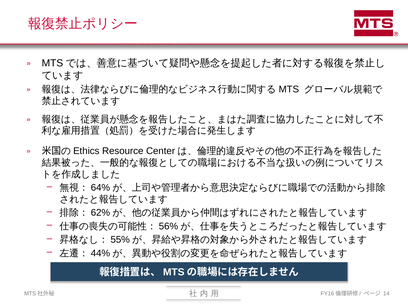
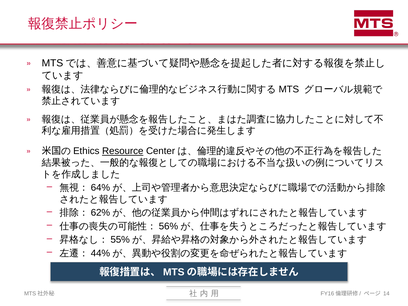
Resource underline: none -> present (123, 151)
